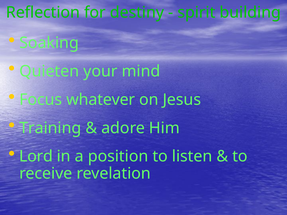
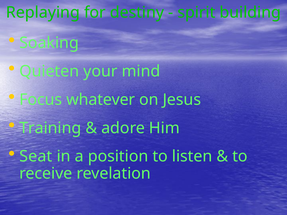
Reflection: Reflection -> Replaying (43, 12)
Lord: Lord -> Seat (36, 157)
